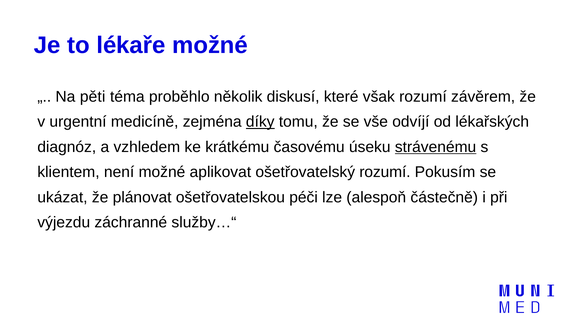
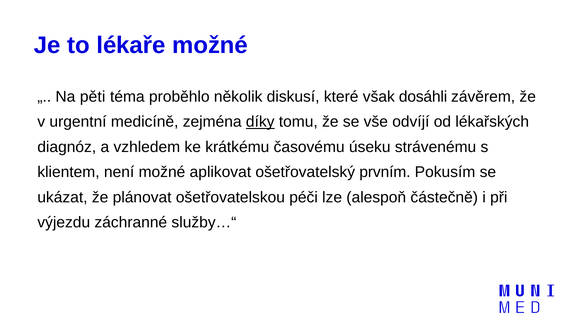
však rozumí: rozumí -> dosáhli (423, 97)
strávenému underline: present -> none (436, 147)
ošetřovatelský rozumí: rozumí -> prvním (385, 172)
